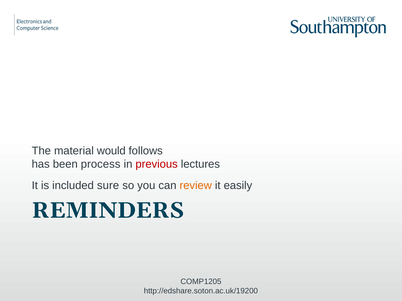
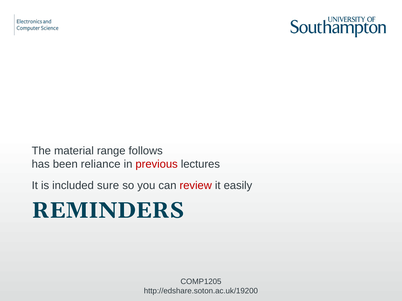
would: would -> range (111, 151)
process: process -> reliance (101, 165)
review colour: orange -> red (196, 186)
